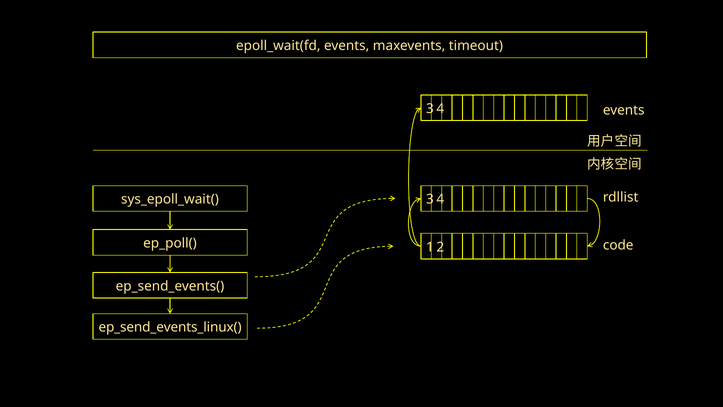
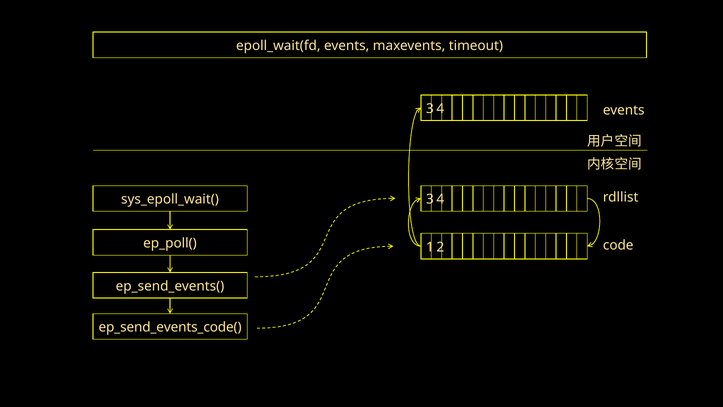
ep_send_events_linux(: ep_send_events_linux( -> ep_send_events_code( (170, 327)
